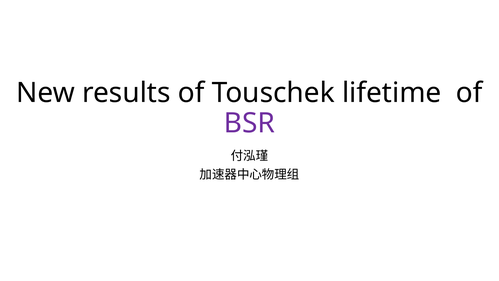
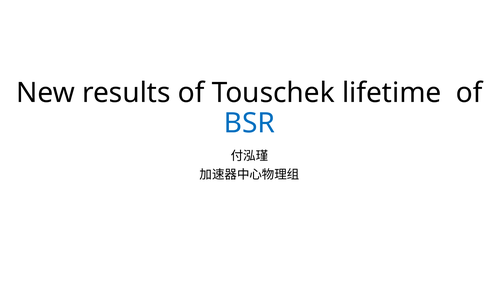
BSR colour: purple -> blue (249, 123)
